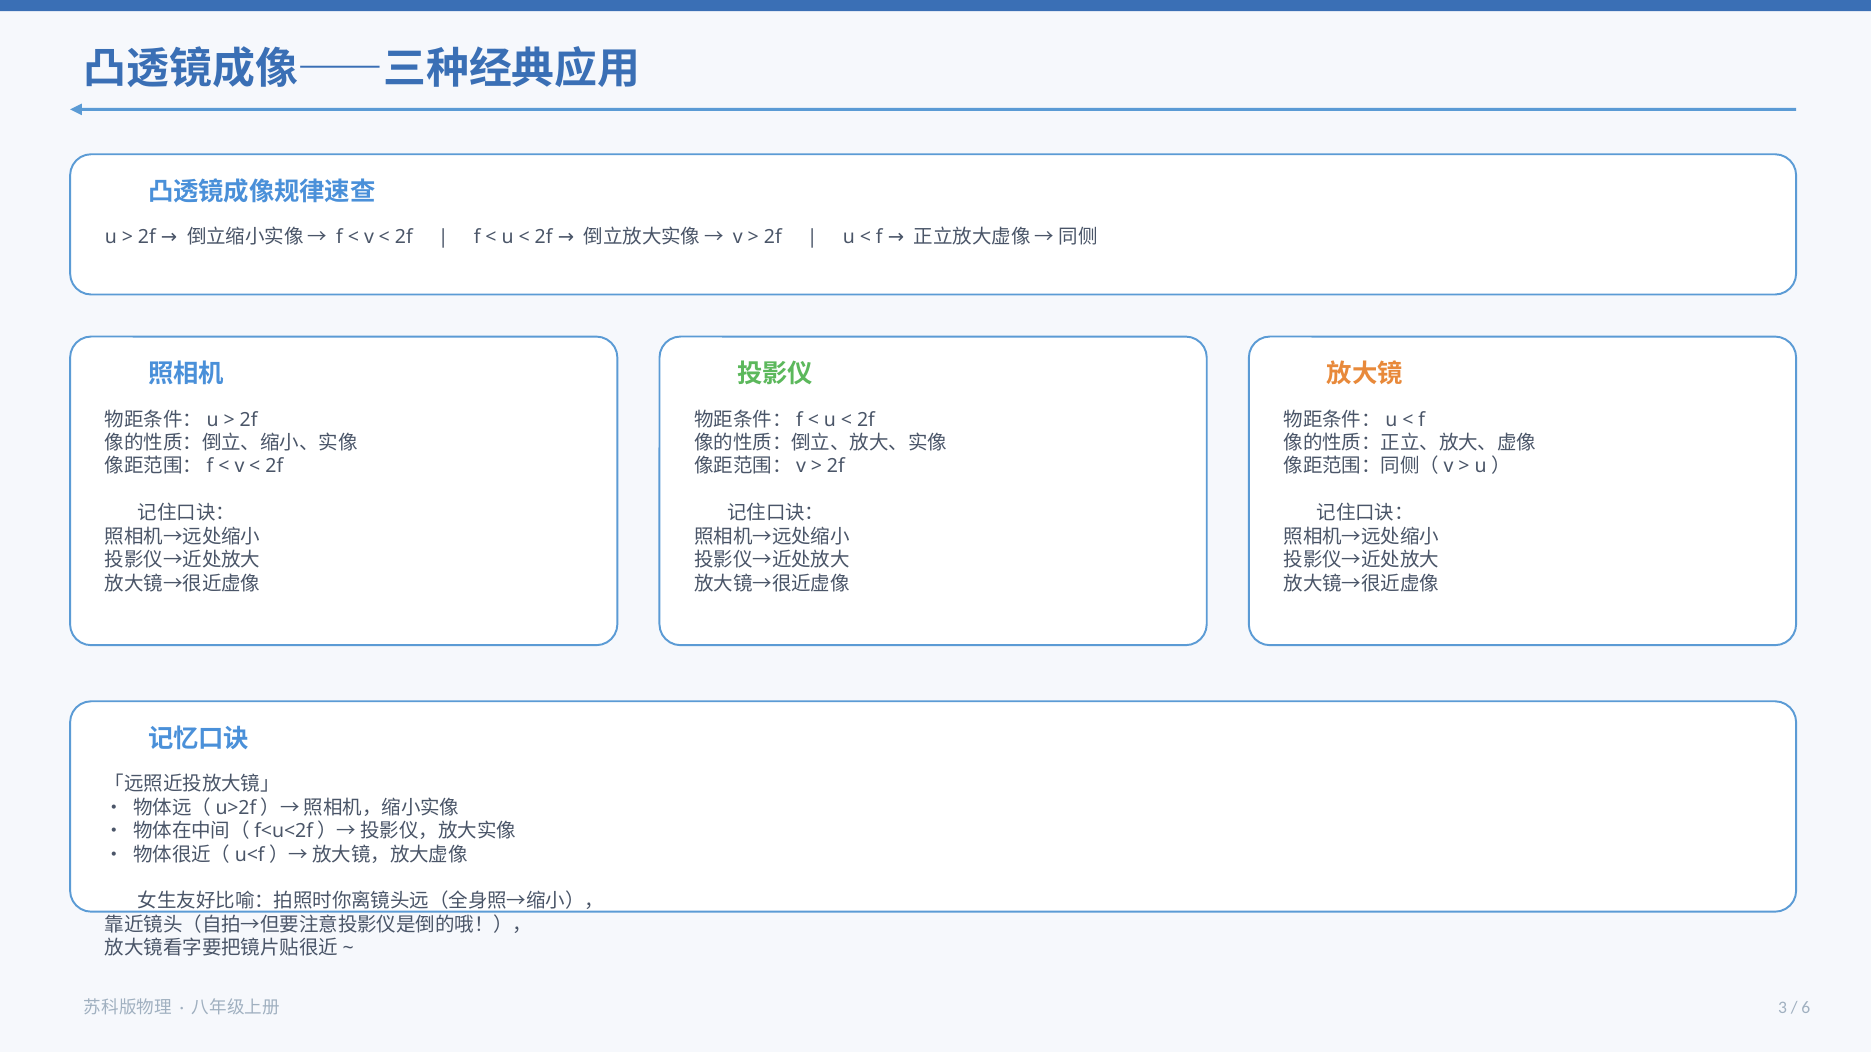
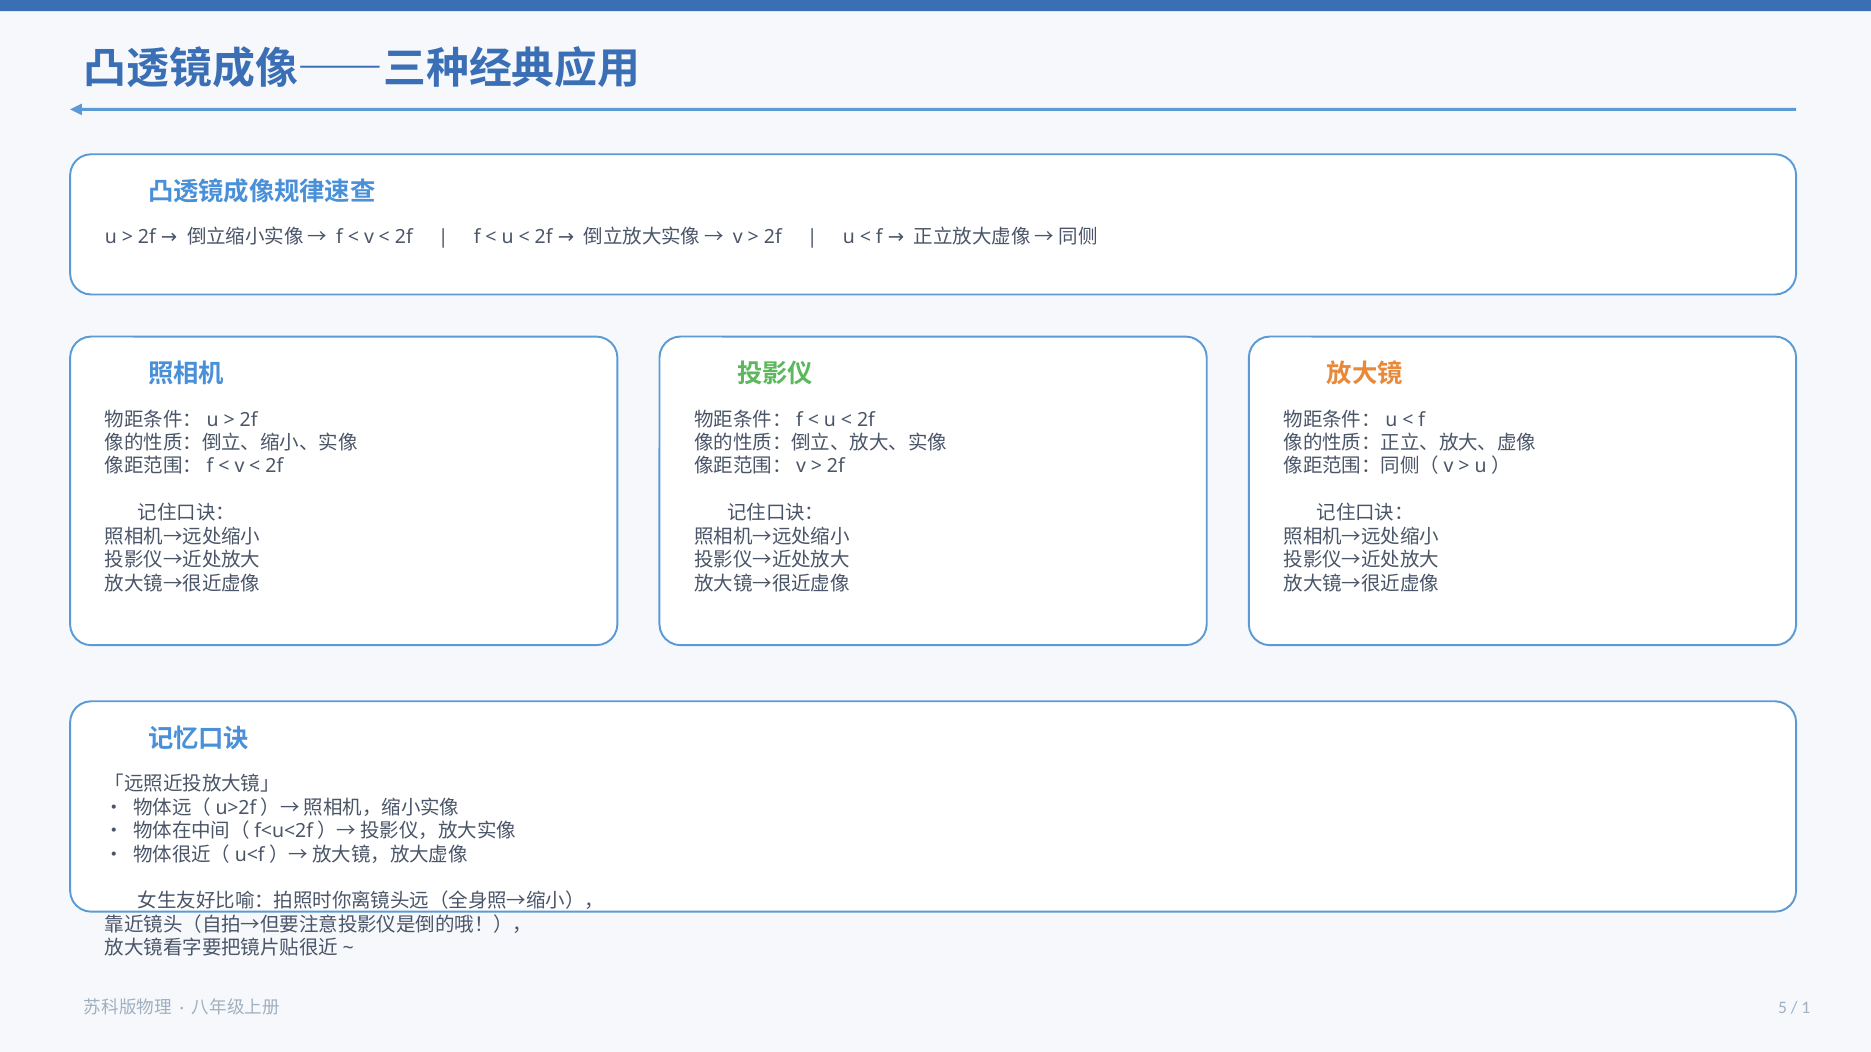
3: 3 -> 5 (1783, 1008)
6: 6 -> 1 (1806, 1008)
